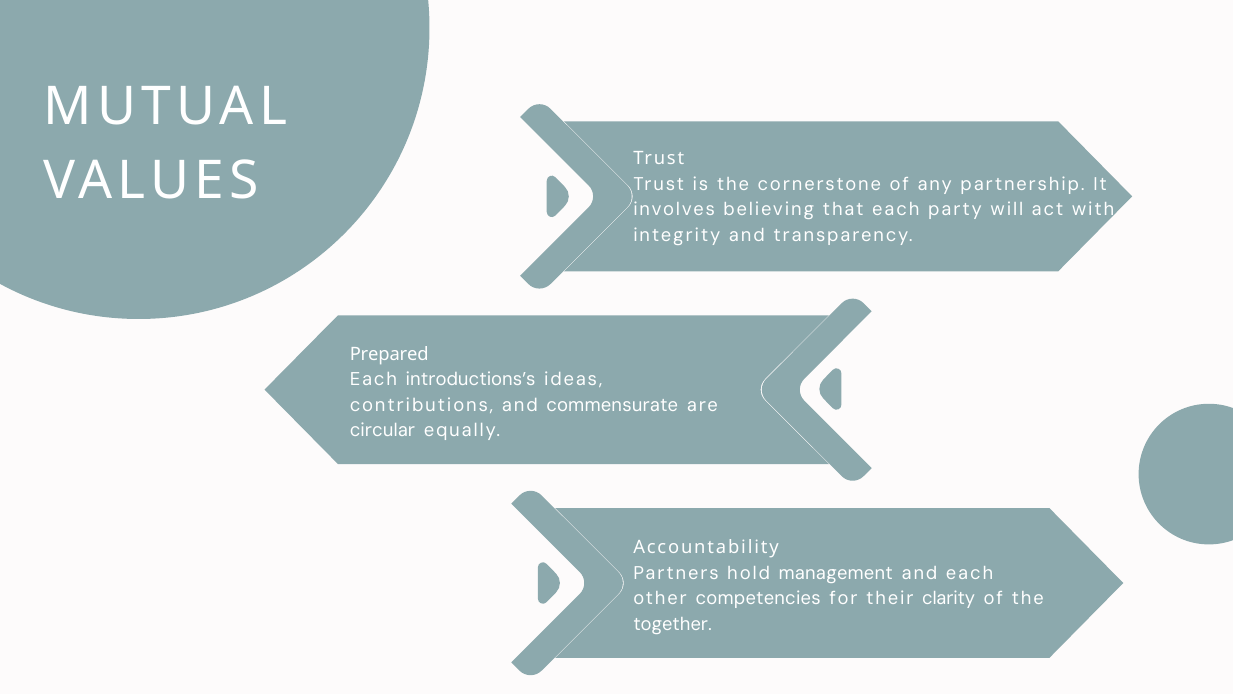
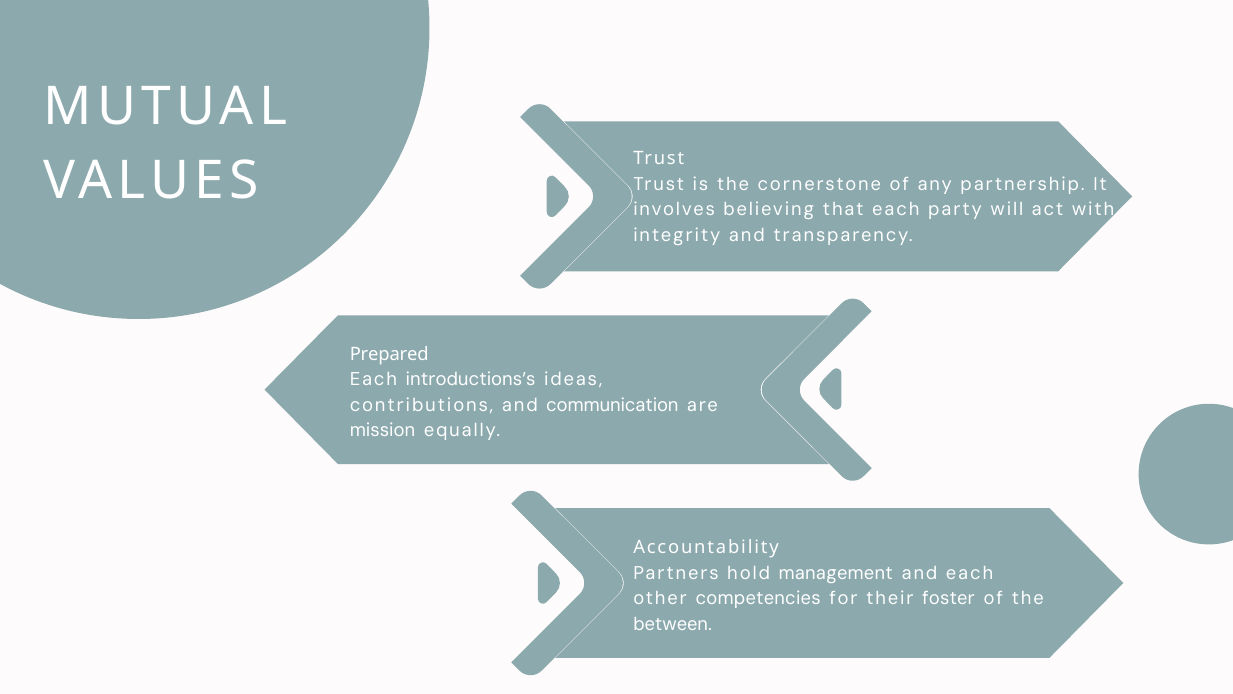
commensurate: commensurate -> communication (612, 405)
circular: circular -> mission (383, 431)
clarity: clarity -> foster (948, 598)
together: together -> between (673, 624)
